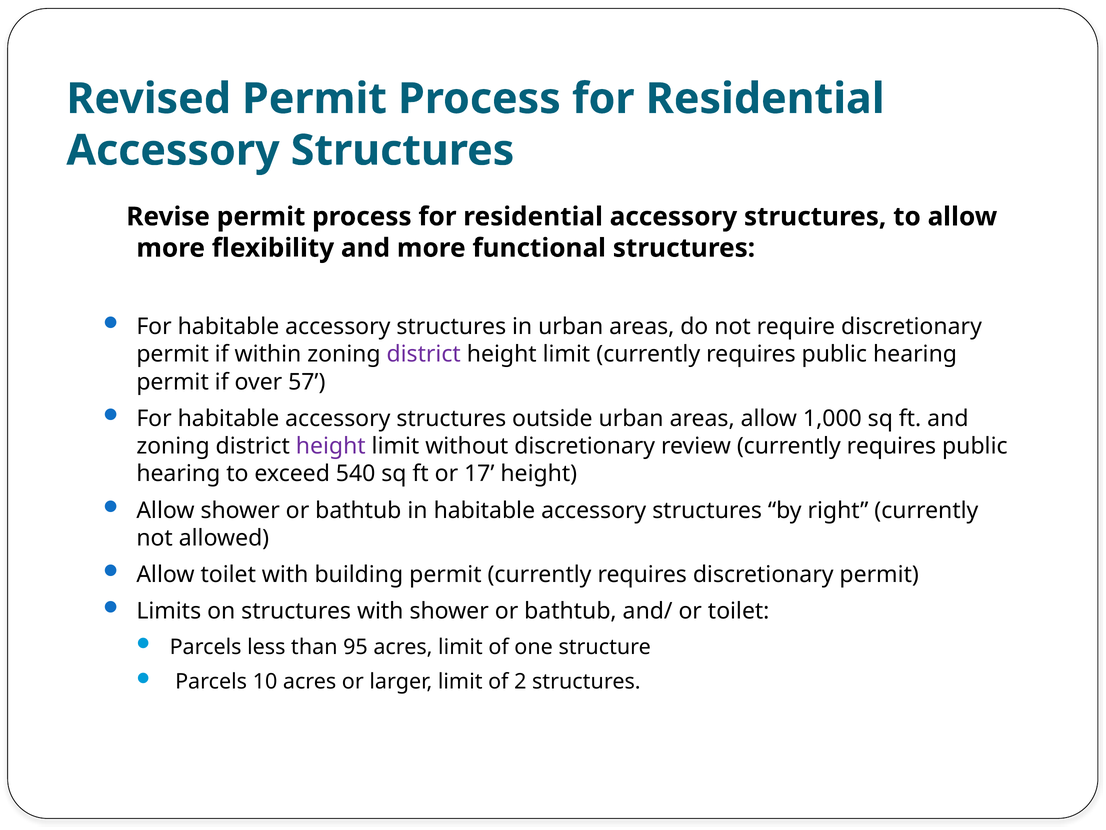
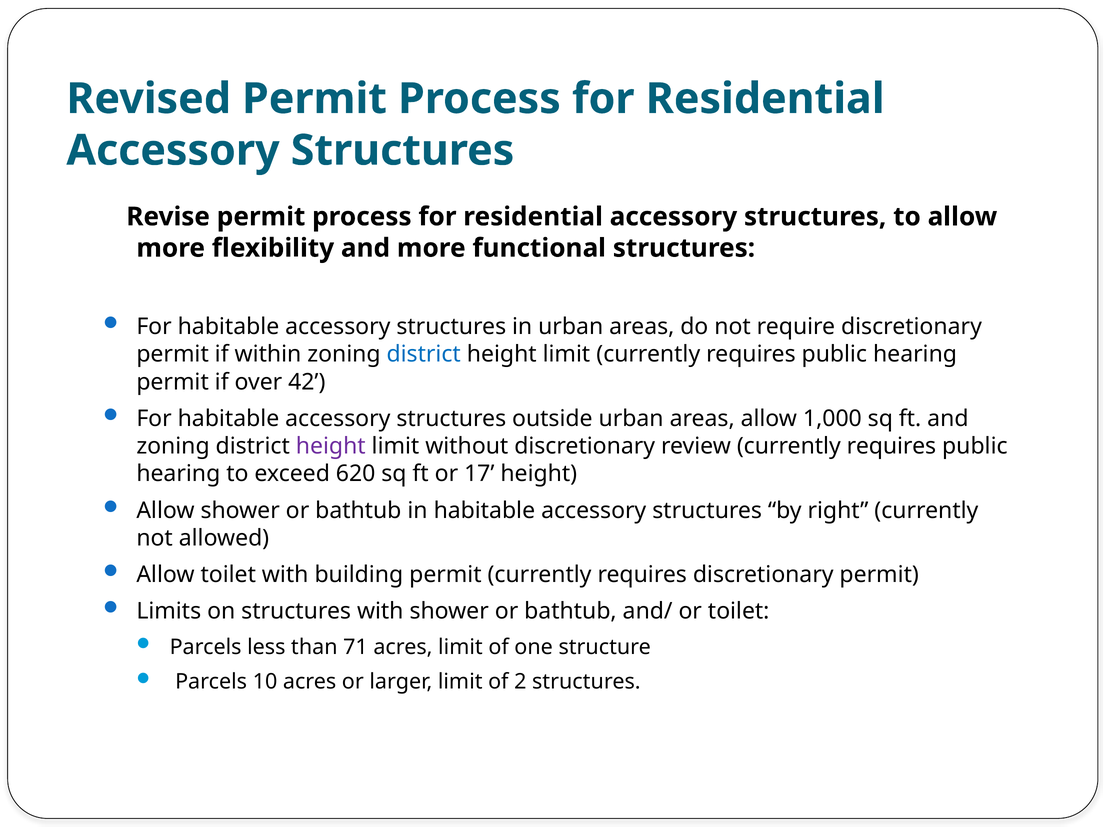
district colour: purple -> blue (424, 354)
57: 57 -> 42 (307, 382)
540: 540 -> 620 (356, 474)
95: 95 -> 71 (355, 647)
